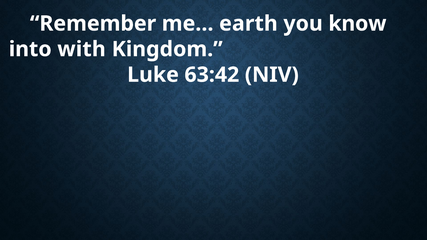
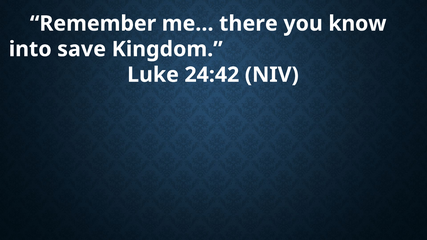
earth: earth -> there (248, 24)
with: with -> save (82, 49)
63:42: 63:42 -> 24:42 (212, 75)
